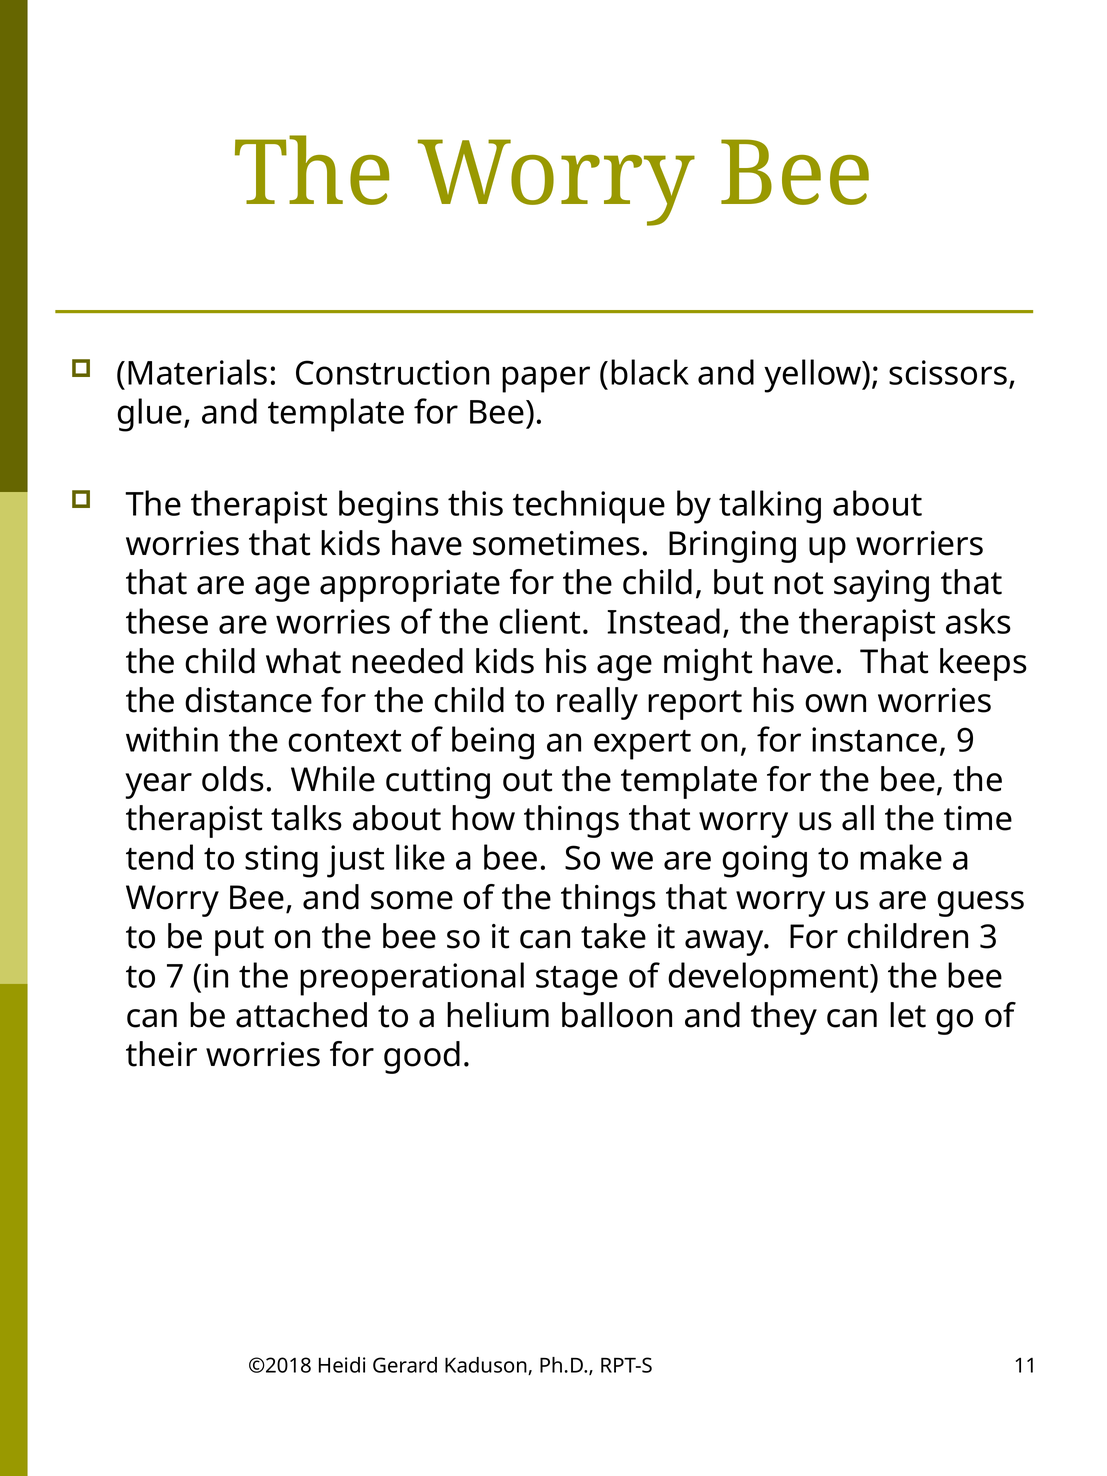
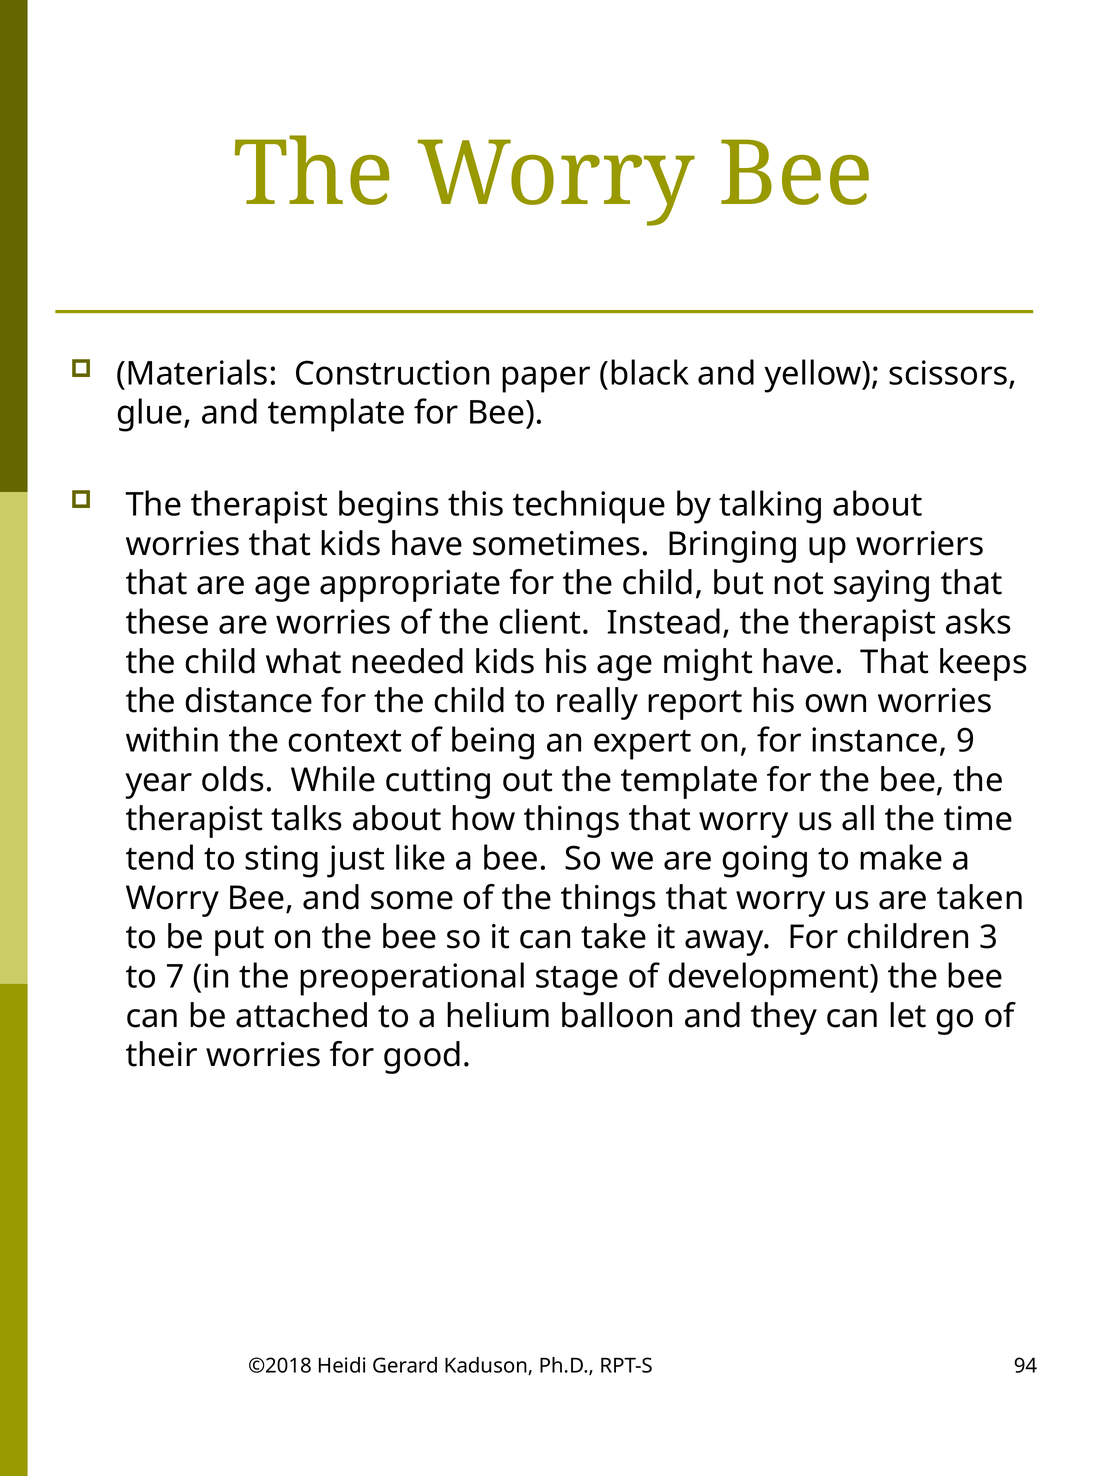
guess: guess -> taken (980, 898)
11: 11 -> 94 (1025, 1366)
